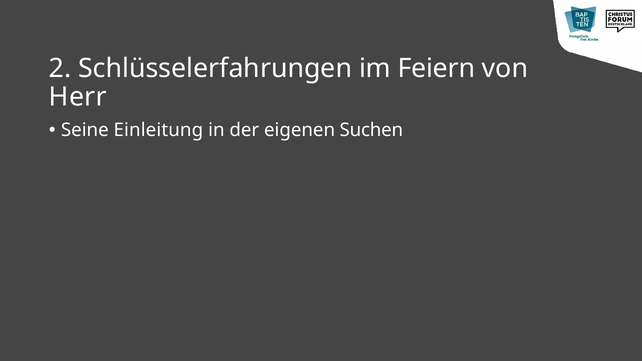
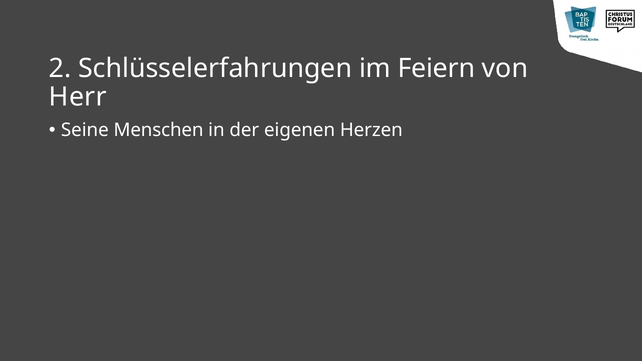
Einleitung: Einleitung -> Menschen (159, 130)
Suchen: Suchen -> Herzen (371, 130)
